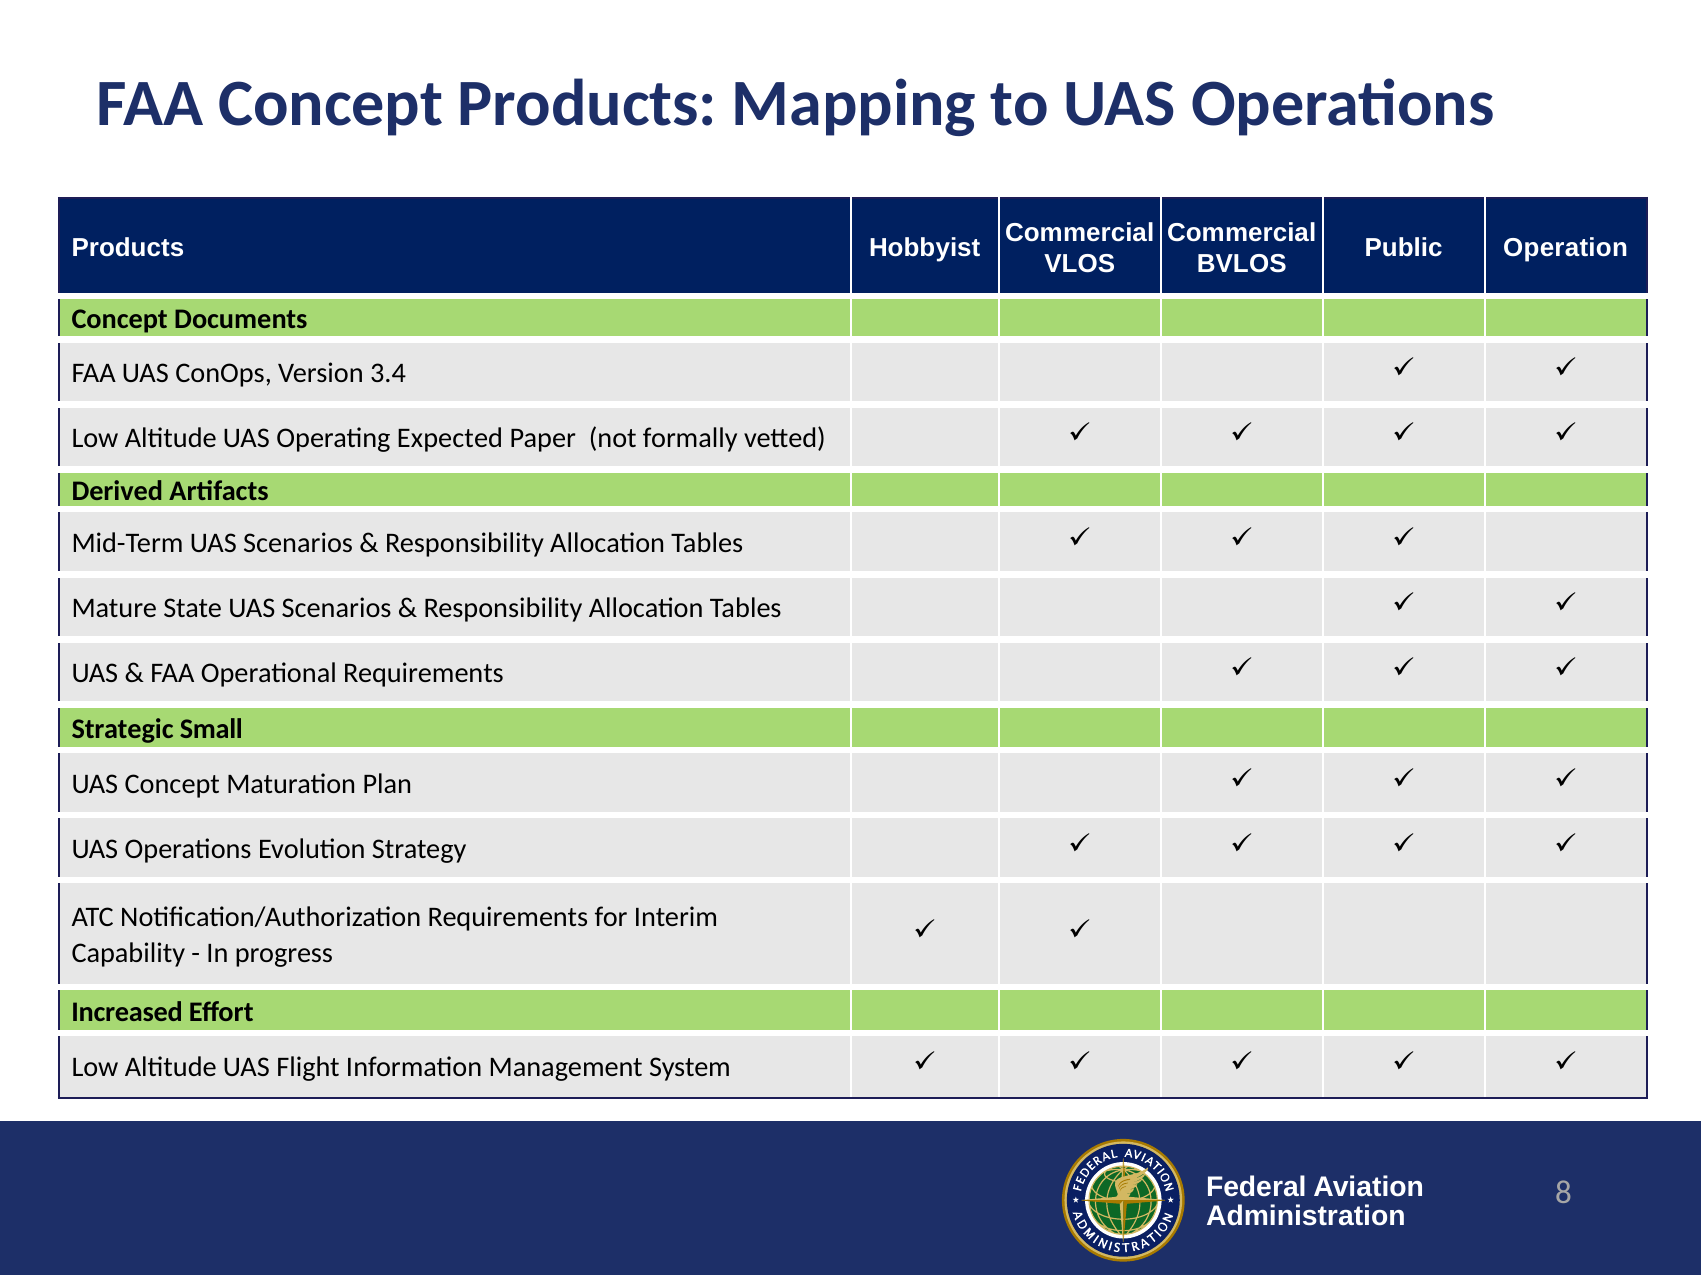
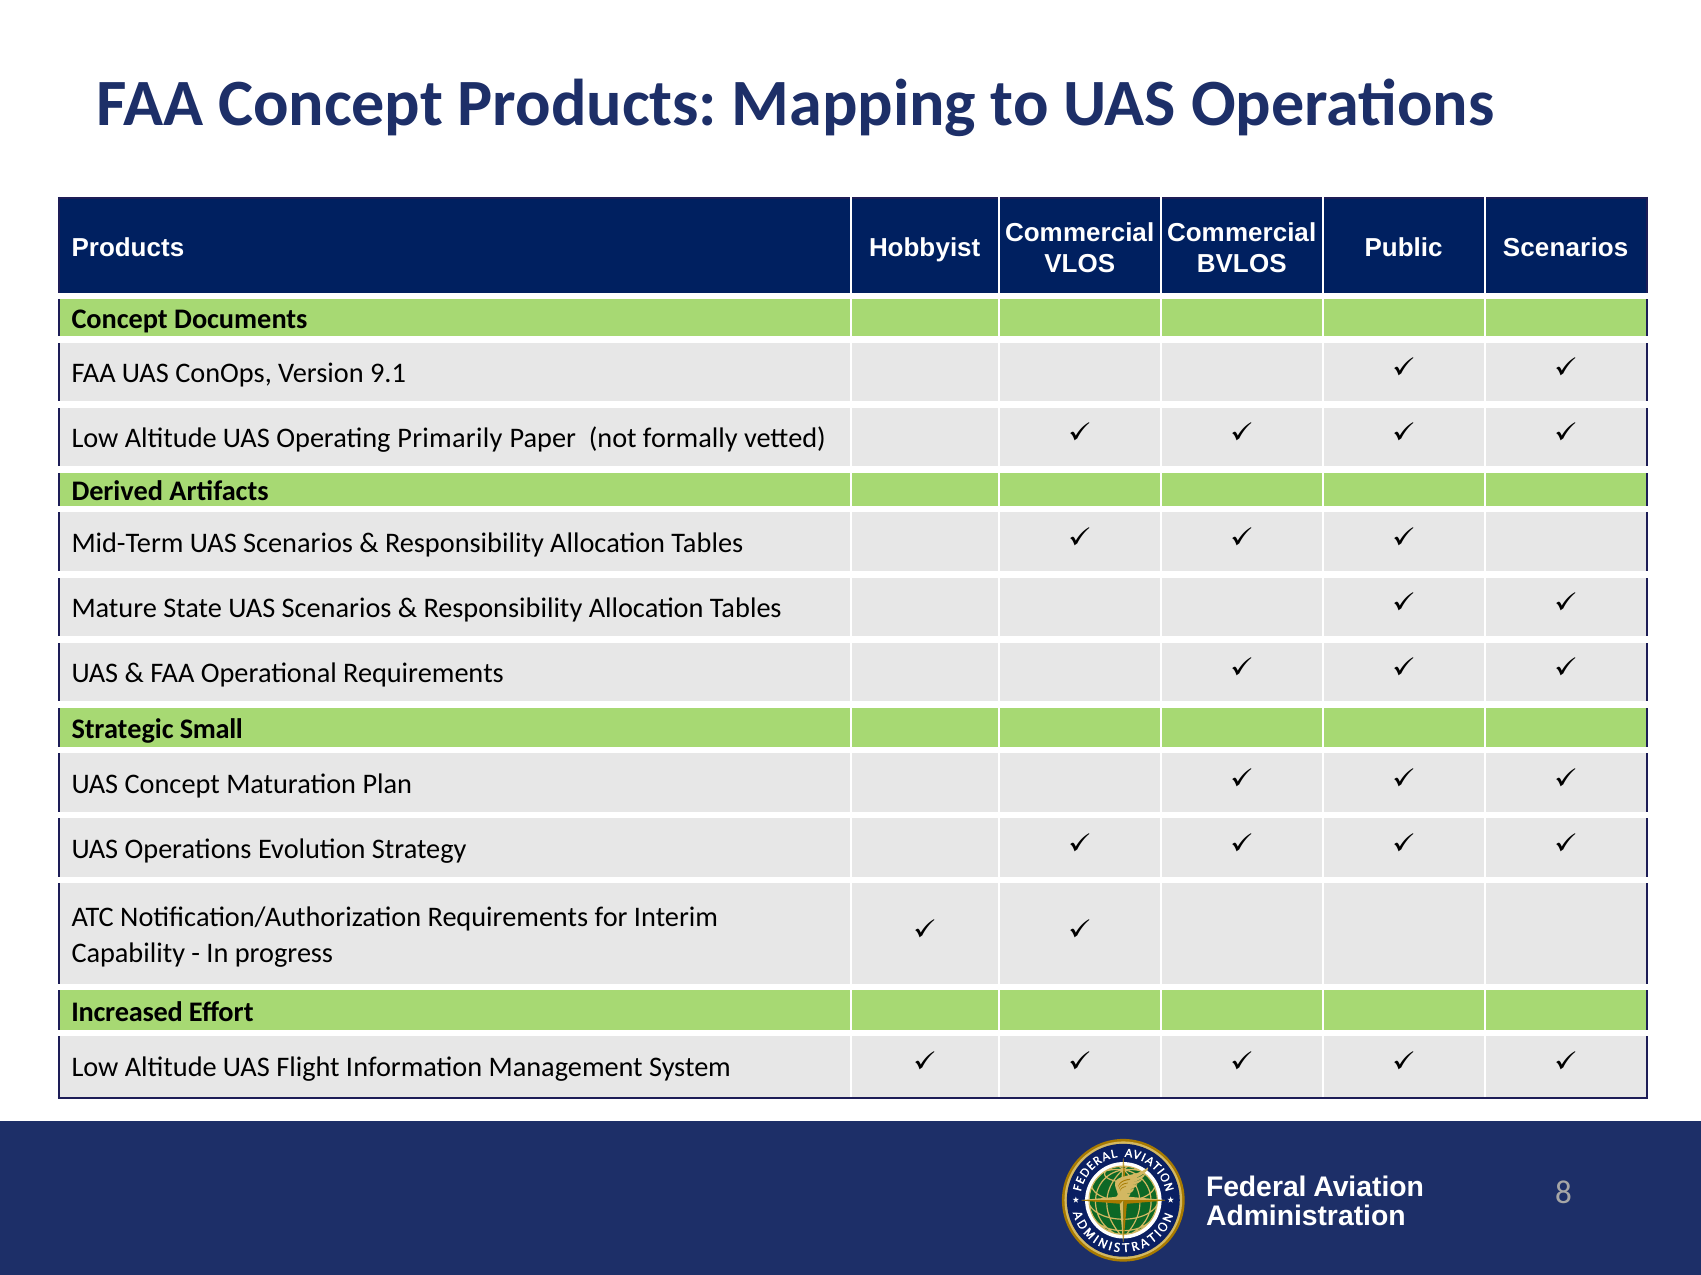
Public Operation: Operation -> Scenarios (1566, 248)
3.4: 3.4 -> 9.1 (388, 374)
Expected: Expected -> Primarily (450, 439)
